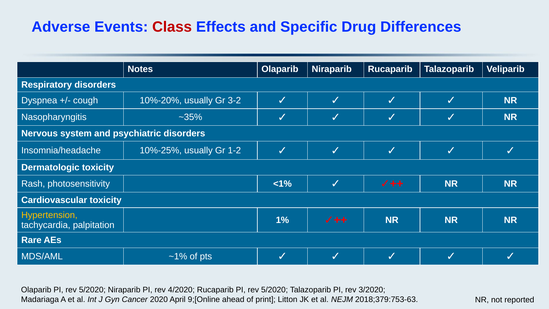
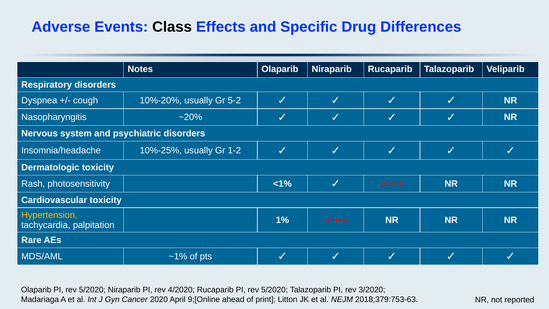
Class colour: red -> black (172, 27)
3-2: 3-2 -> 5-2 (234, 100)
~35%: ~35% -> ~20% (190, 117)
